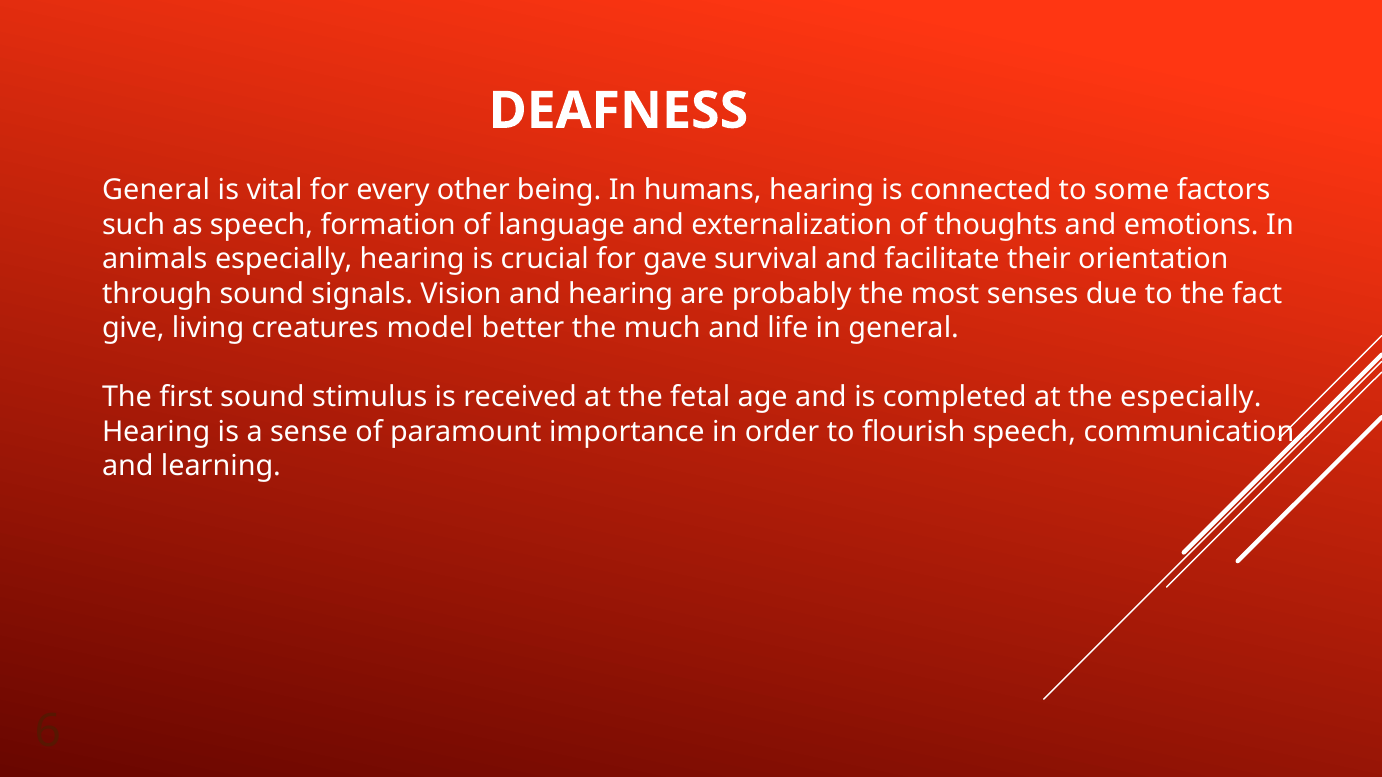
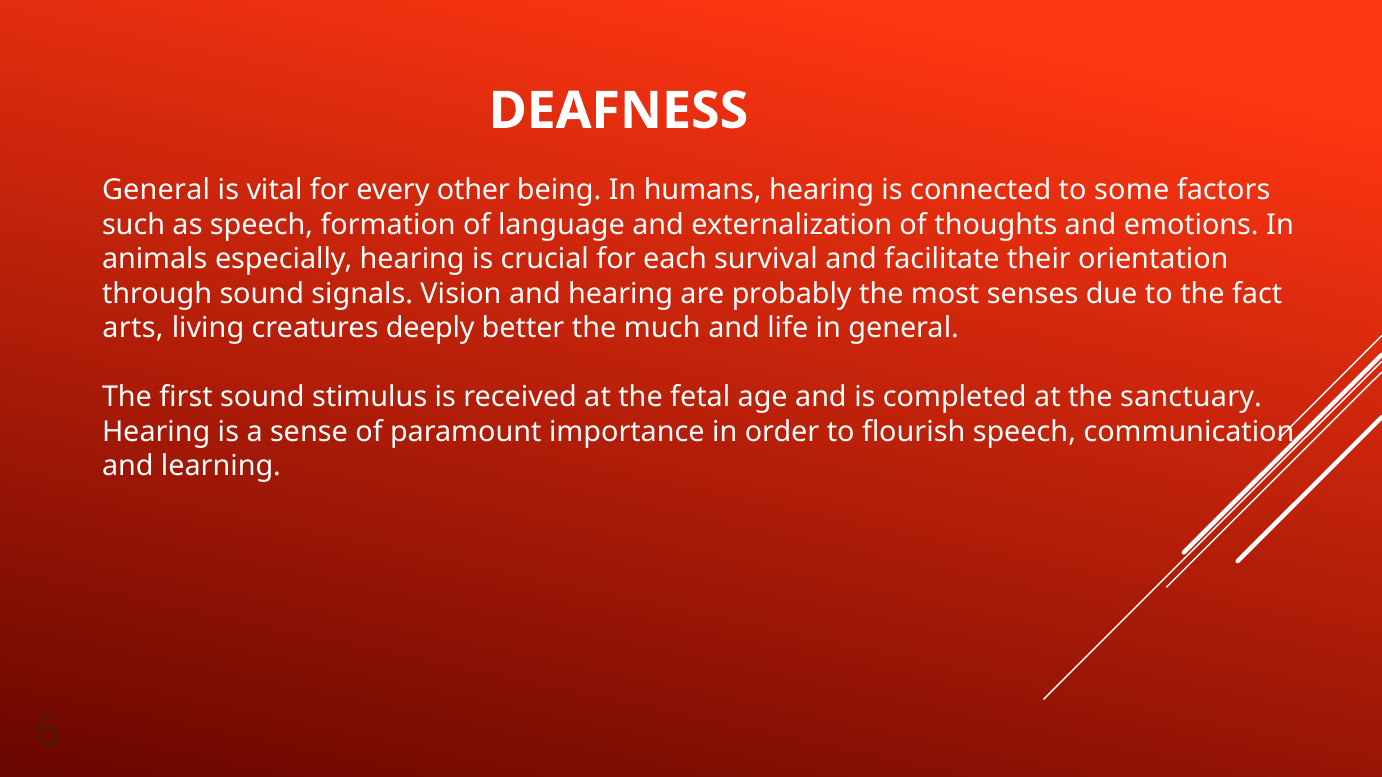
gave: gave -> each (675, 259)
give: give -> arts (133, 328)
model: model -> deeply (430, 328)
the especially: especially -> sanctuary (1191, 398)
